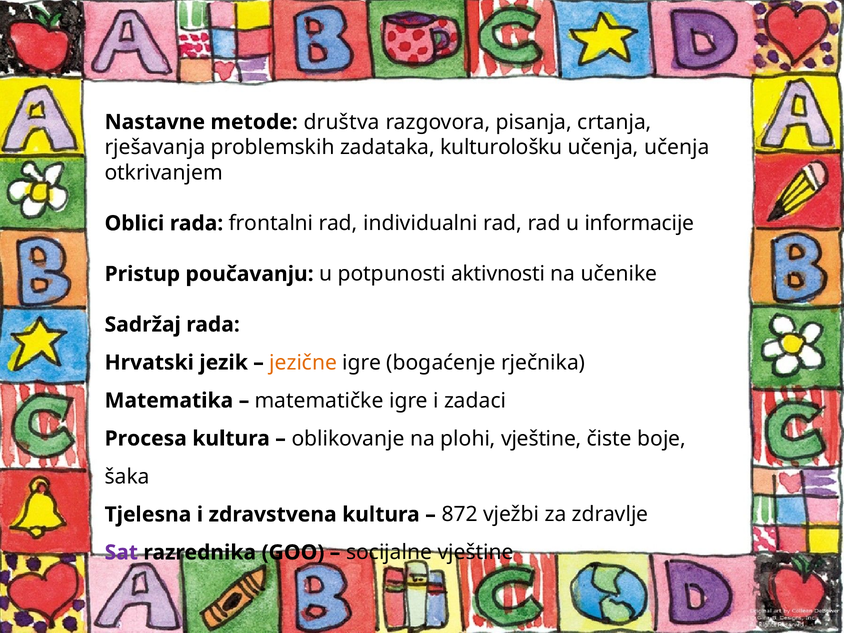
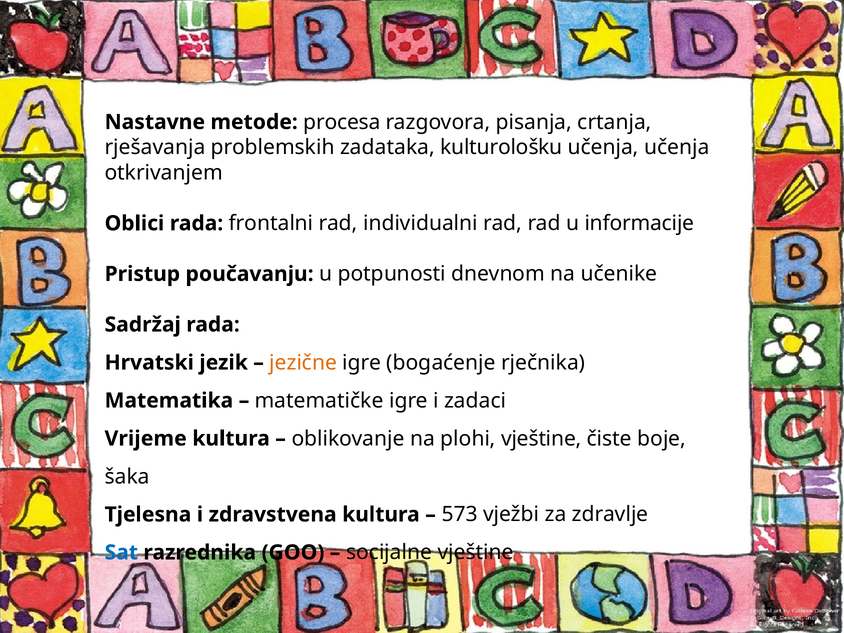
društva: društva -> procesa (342, 122)
aktivnosti: aktivnosti -> dnevnom (498, 274)
Procesa: Procesa -> Vrijeme (146, 439)
872: 872 -> 573 (460, 515)
Sat colour: purple -> blue (121, 553)
